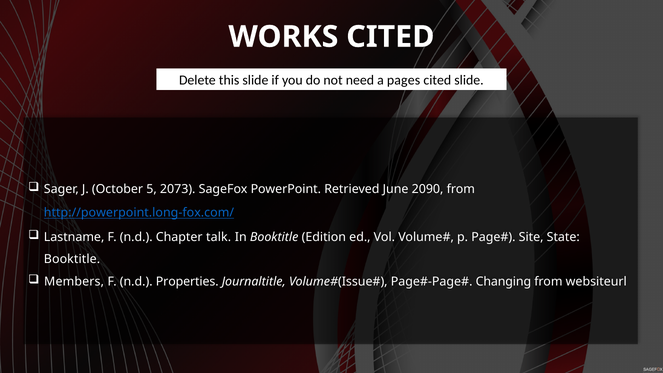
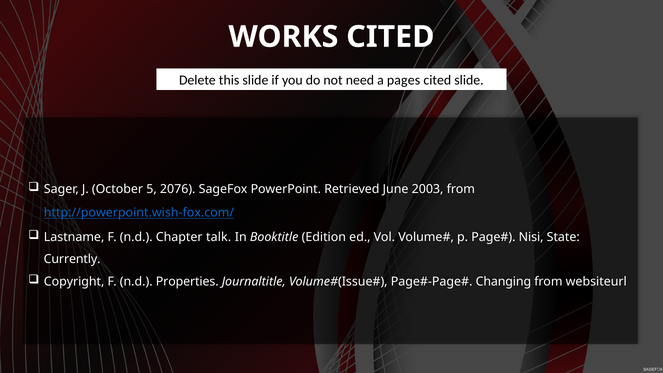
2073: 2073 -> 2076 (178, 189)
2090: 2090 -> 2003 (428, 189)
http://powerpoint.long-fox.com/: http://powerpoint.long-fox.com/ -> http://powerpoint.wish-fox.com/ (139, 213)
Site: Site -> Nisi (531, 237)
Booktitle: Booktitle -> Currently (72, 259)
Members: Members -> Copyright (74, 282)
